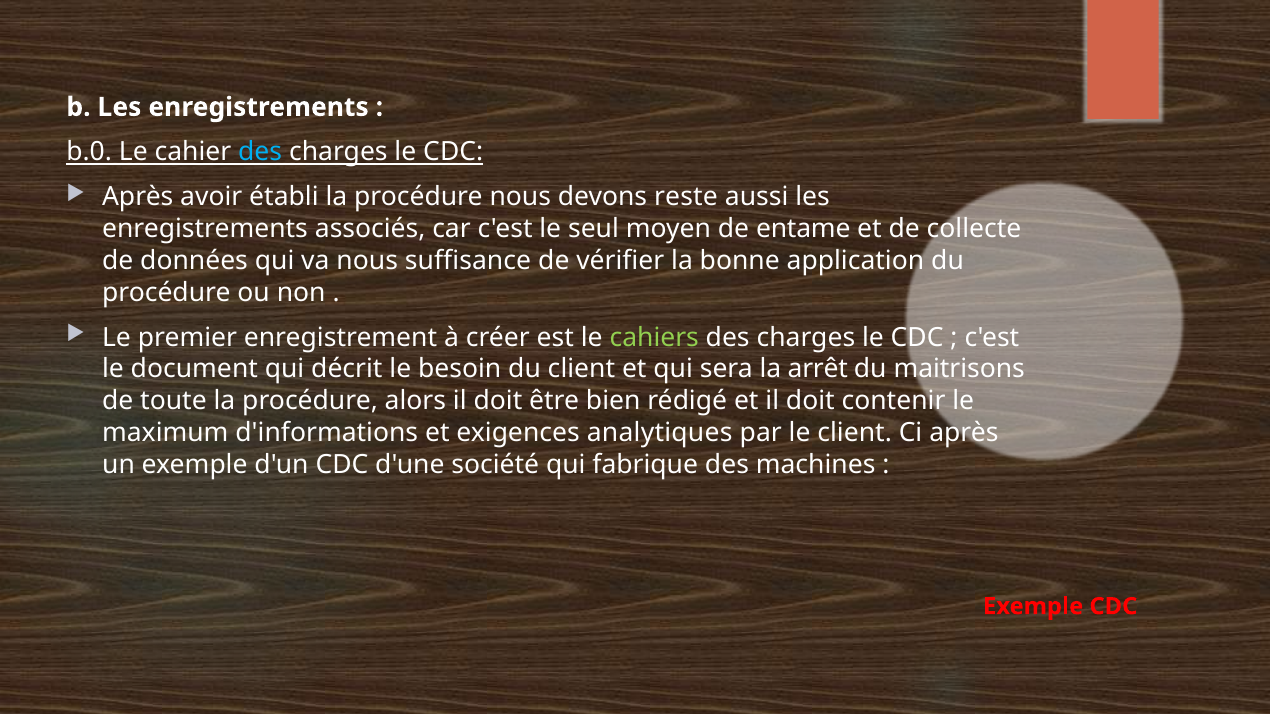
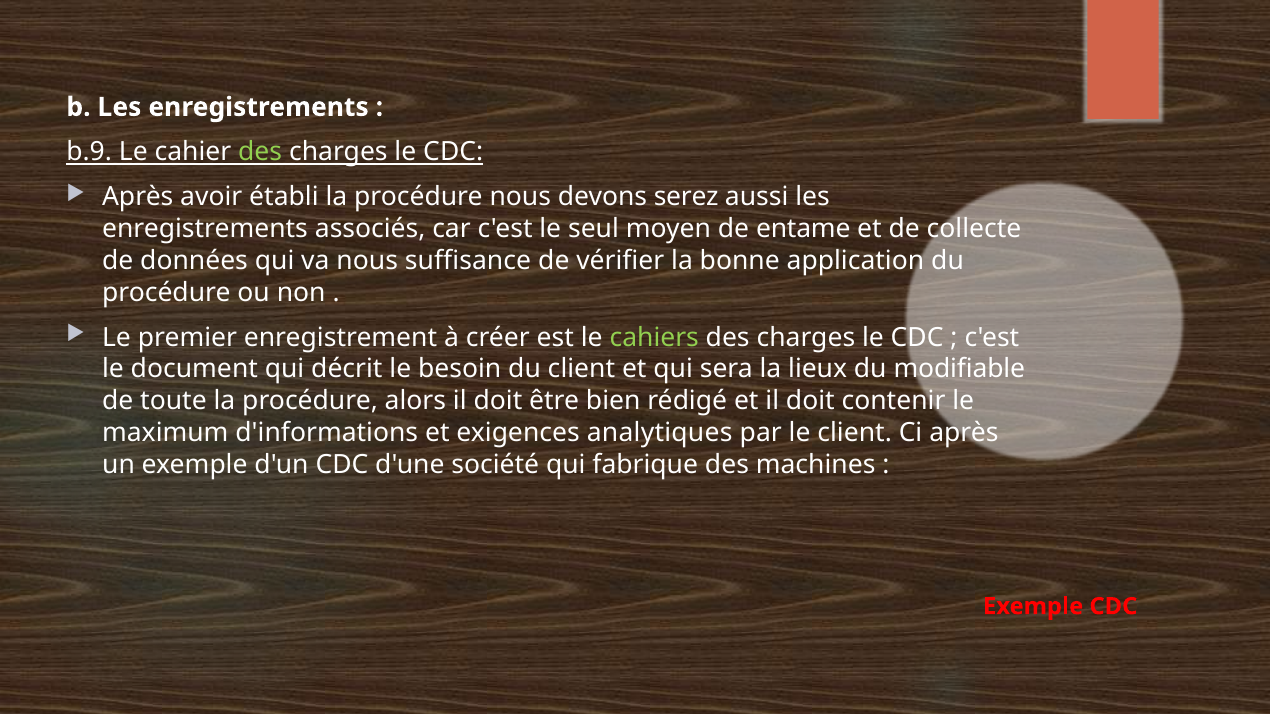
b.0: b.0 -> b.9 (89, 152)
des colour: light blue -> light green (260, 152)
reste: reste -> serez (686, 197)
arrêt: arrêt -> lieux (818, 369)
maitrisons: maitrisons -> modifiable (959, 369)
